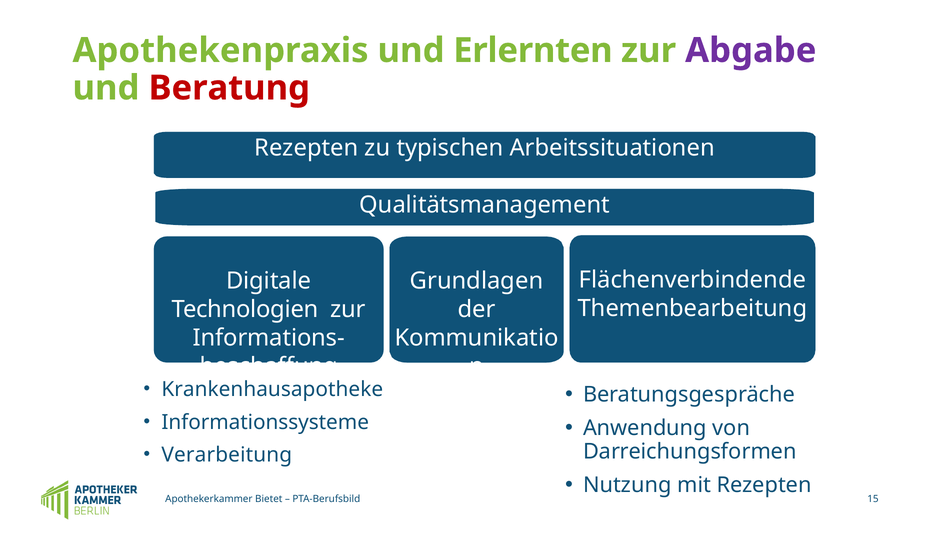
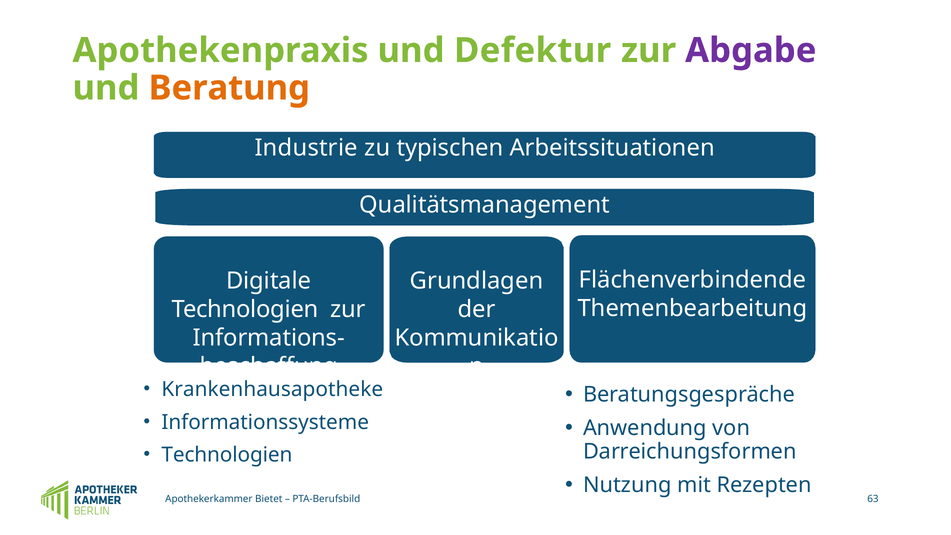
Erlernten: Erlernten -> Defektur (533, 51)
Beratung colour: red -> orange (229, 88)
Rezepten: Rezepten -> Industrie (306, 148)
Verarbeitung: Verarbeitung -> Technologien (227, 455)
15: 15 -> 63 (873, 499)
